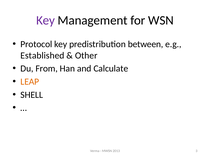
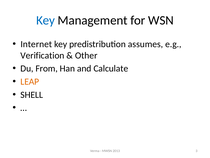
Key colour: purple -> blue (45, 20)
Protocol: Protocol -> Internet (36, 44)
between: between -> assumes (146, 44)
Established: Established -> Verification (42, 55)
